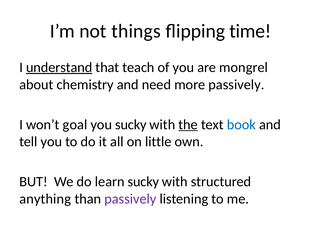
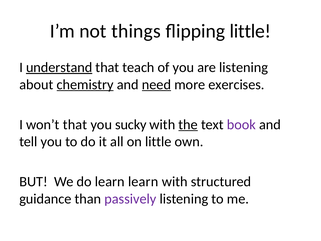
flipping time: time -> little (250, 31)
are mongrel: mongrel -> listening (244, 67)
chemistry underline: none -> present (85, 84)
need underline: none -> present (156, 84)
more passively: passively -> exercises (236, 84)
won’t goal: goal -> that (75, 124)
book colour: blue -> purple (241, 124)
learn sucky: sucky -> learn (143, 182)
anything: anything -> guidance (45, 199)
